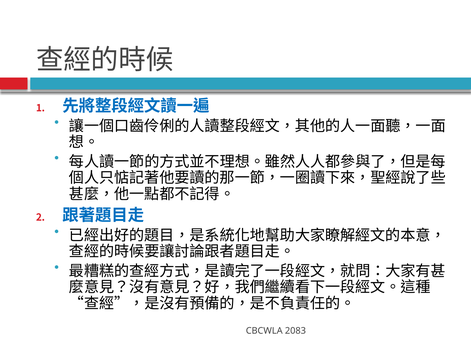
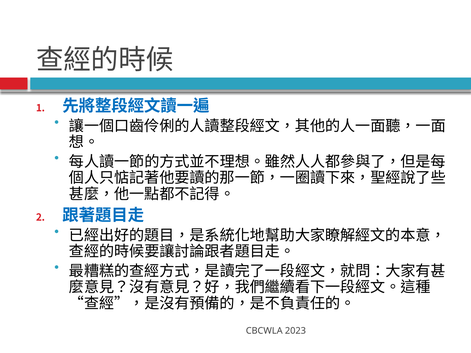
2083: 2083 -> 2023 (295, 331)
